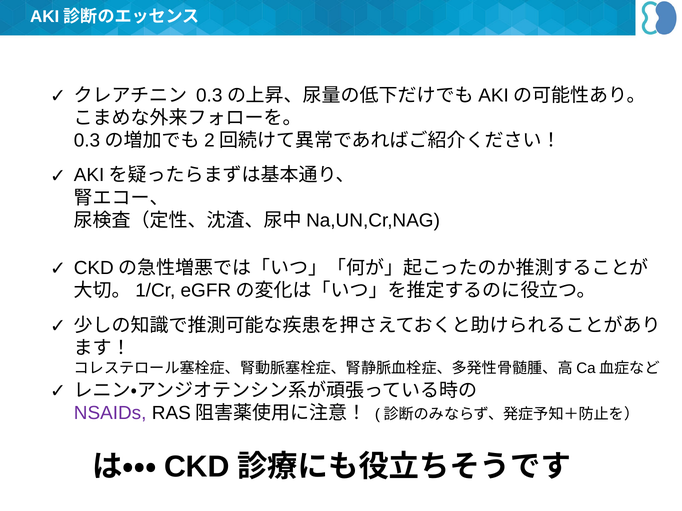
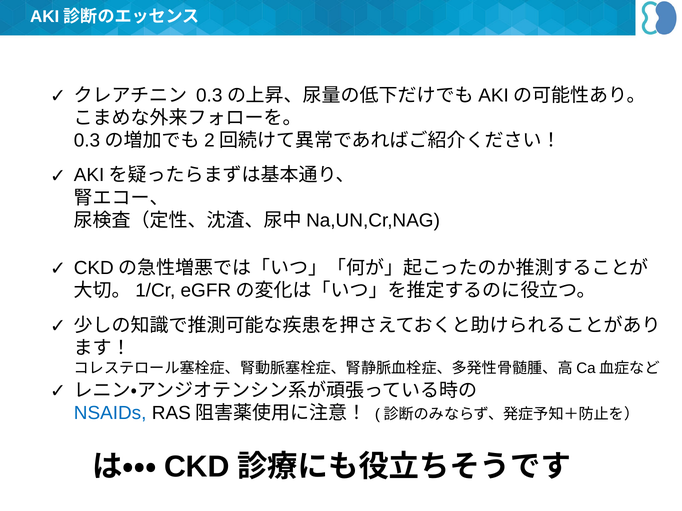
NSAIDs colour: purple -> blue (110, 413)
